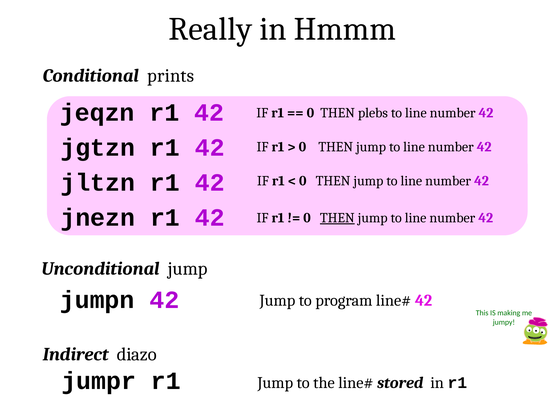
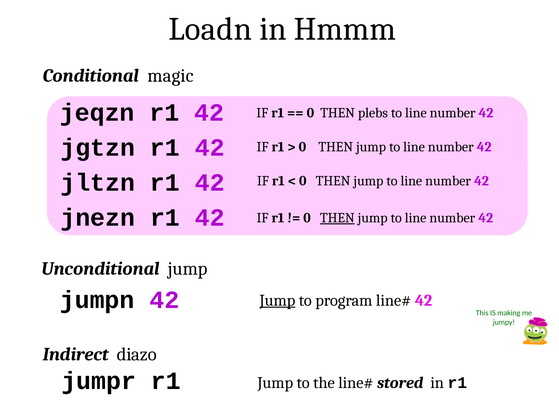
Really: Really -> Loadn (210, 29)
prints: prints -> magic (171, 76)
Jump underline: none -> present (277, 300)
